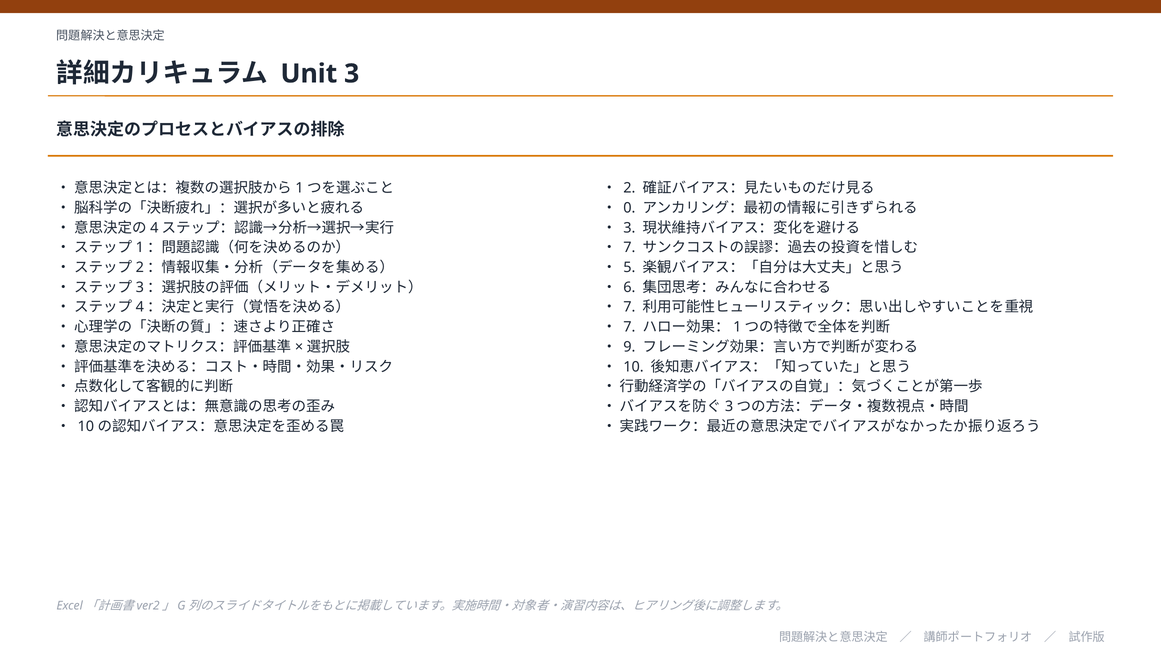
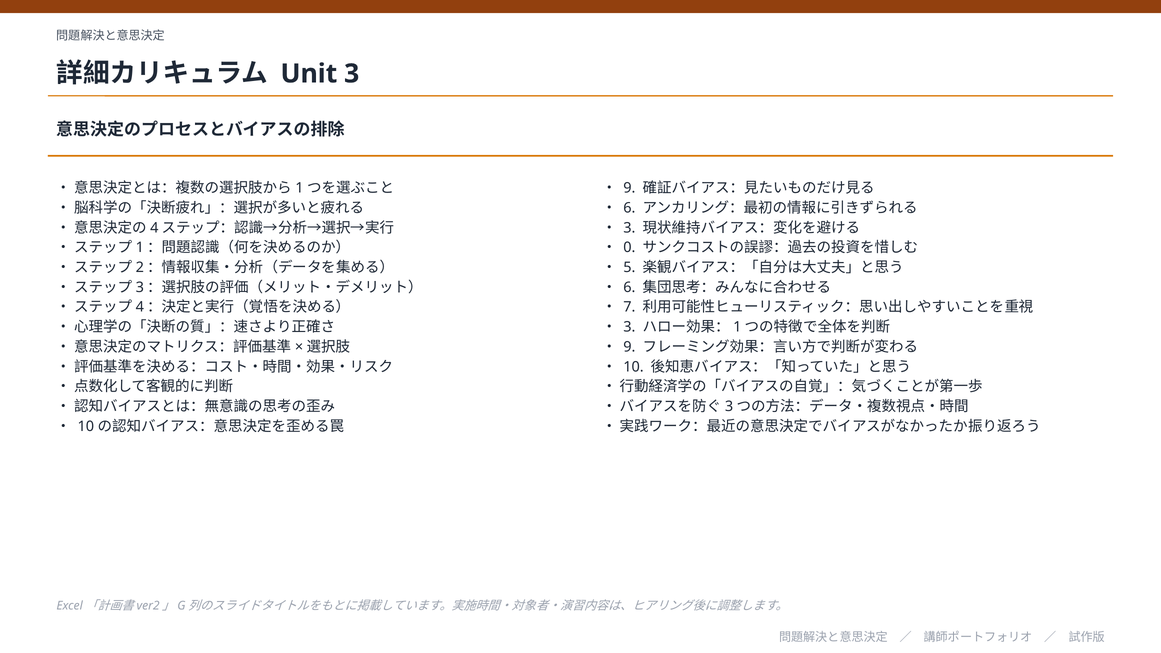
2: 2 -> 9 (629, 188)
0: 0 -> 6 (629, 208)
7: 7 -> 0 (629, 248)
7: 7 -> 3 (629, 327)
